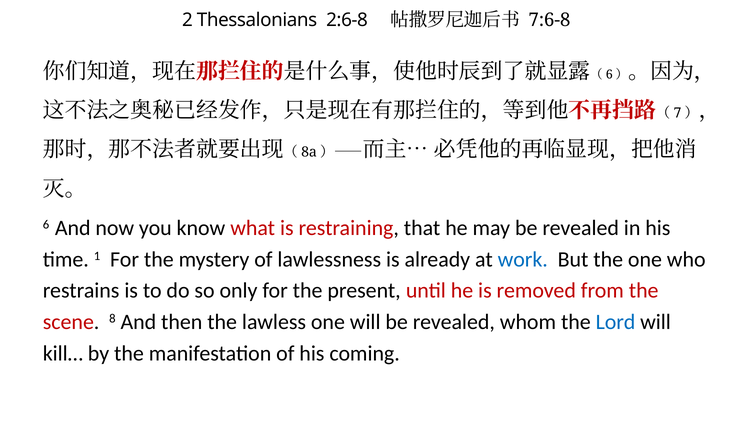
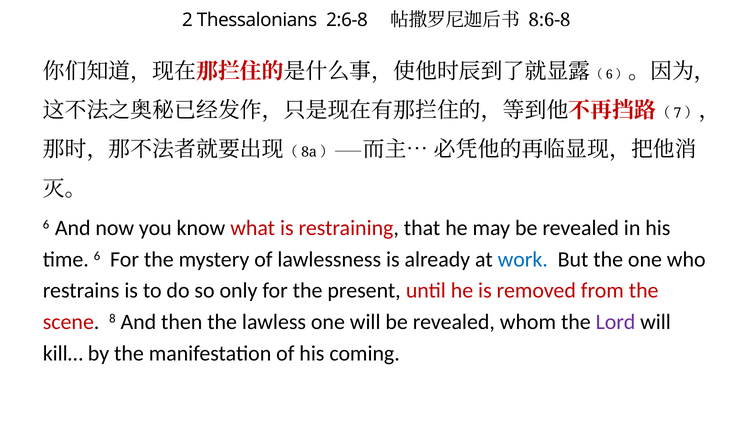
7:6-8: 7:6-8 -> 8:6-8 (549, 20)
time 1: 1 -> 6 (97, 256)
Lord colour: blue -> purple (616, 322)
